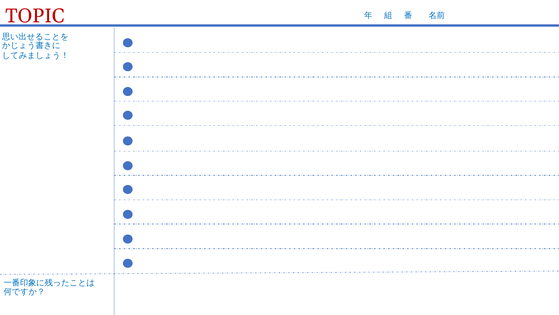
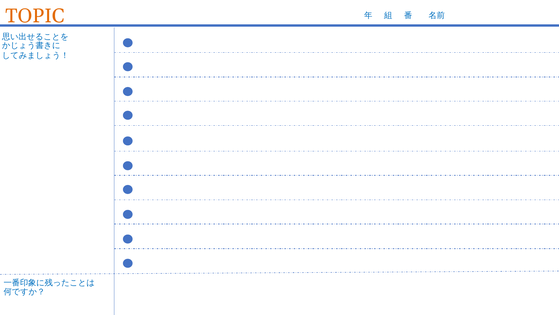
TOPIC colour: red -> orange (35, 16)
